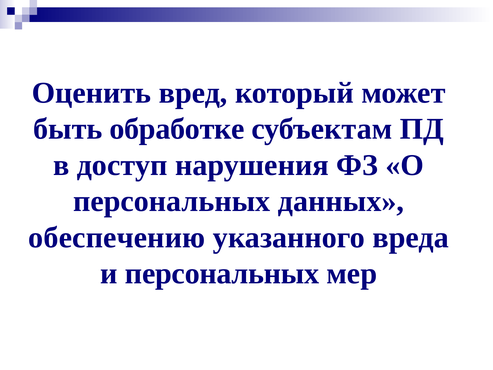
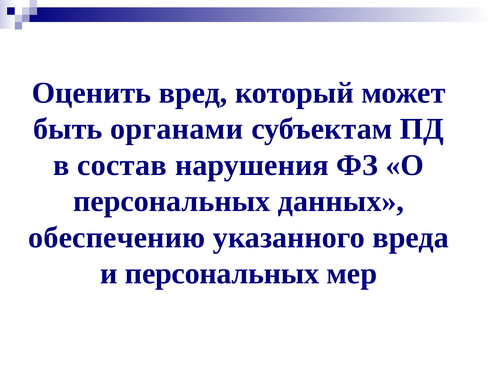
обработке: обработке -> органами (177, 129)
доступ: доступ -> состав (122, 165)
